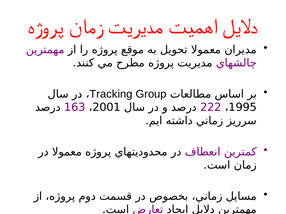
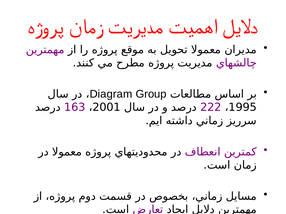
Tracking: Tracking -> Diagram (111, 94)
